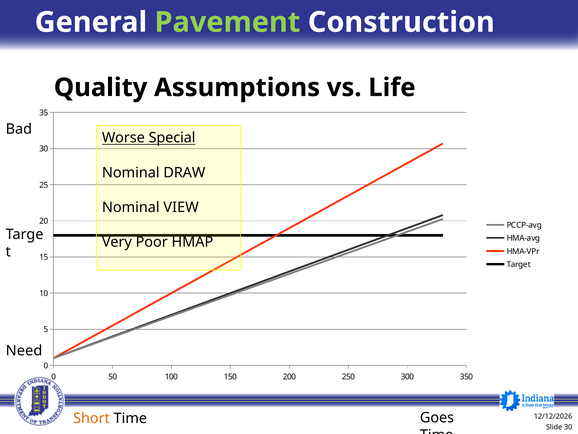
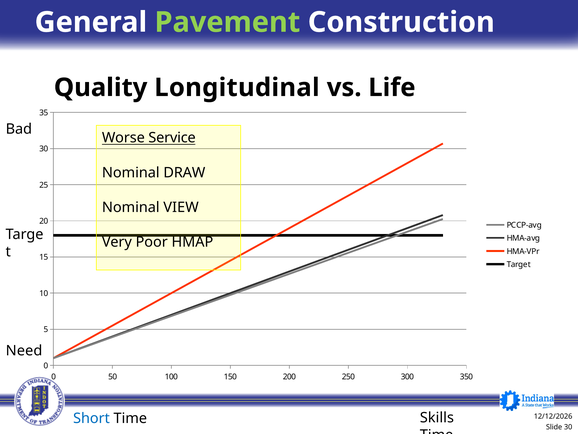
Assumptions: Assumptions -> Longitudinal (237, 87)
Special: Special -> Service (172, 138)
Short colour: orange -> blue (91, 418)
Goes: Goes -> Skills (437, 417)
